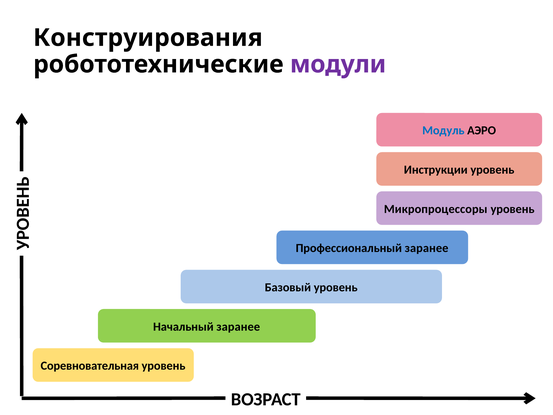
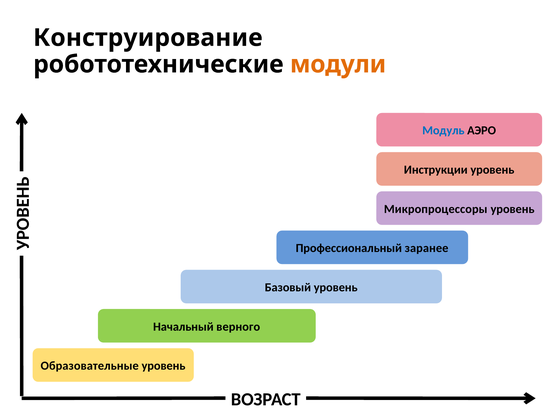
Конструирования: Конструирования -> Конструирование (148, 38)
модули colour: purple -> orange (338, 64)
Начальный заранее: заранее -> верного (238, 326)
Соревновательная: Соревновательная -> Образовательные (90, 366)
